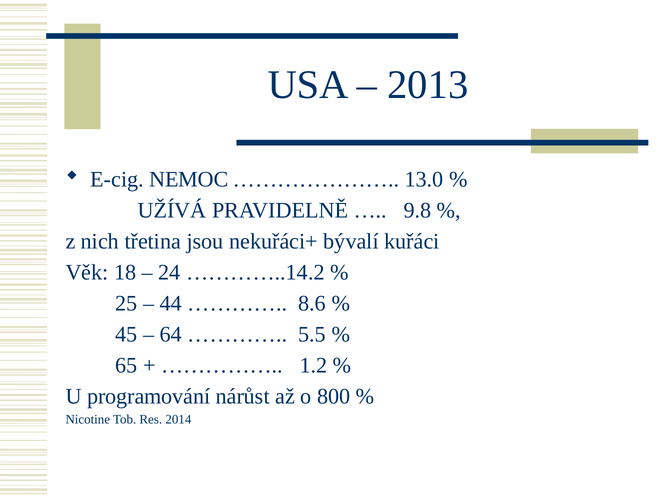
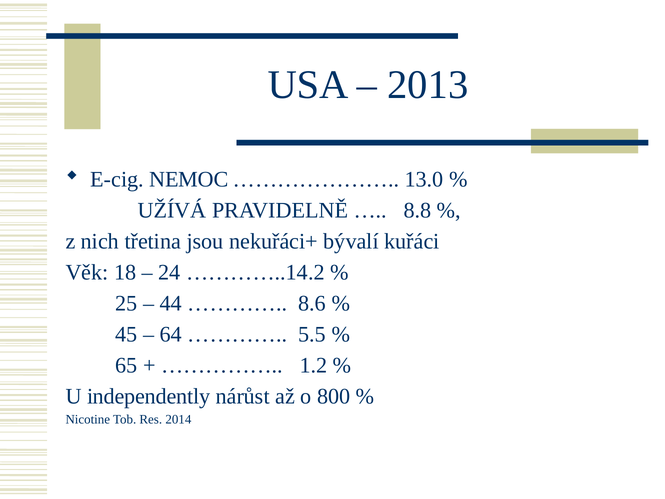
9.8: 9.8 -> 8.8 (417, 210)
programování: programování -> independently (149, 396)
